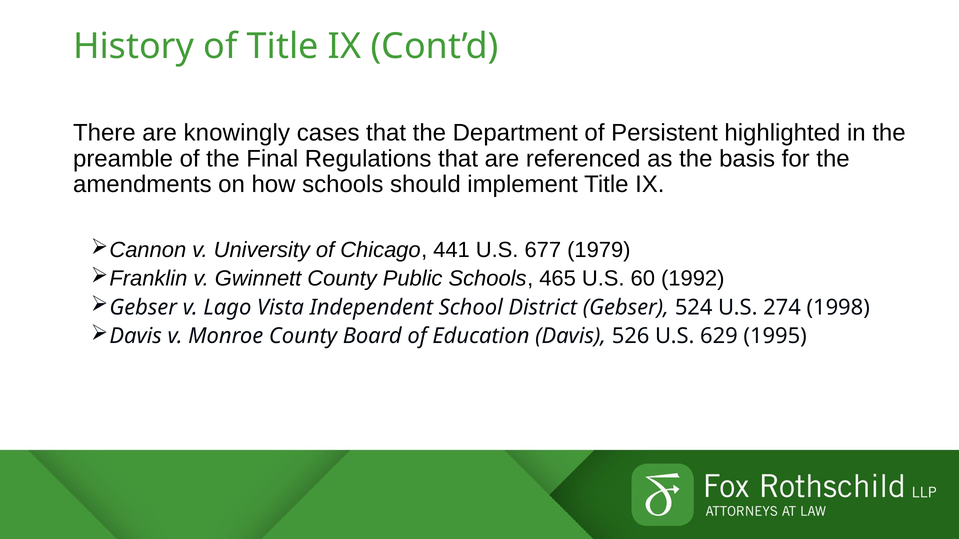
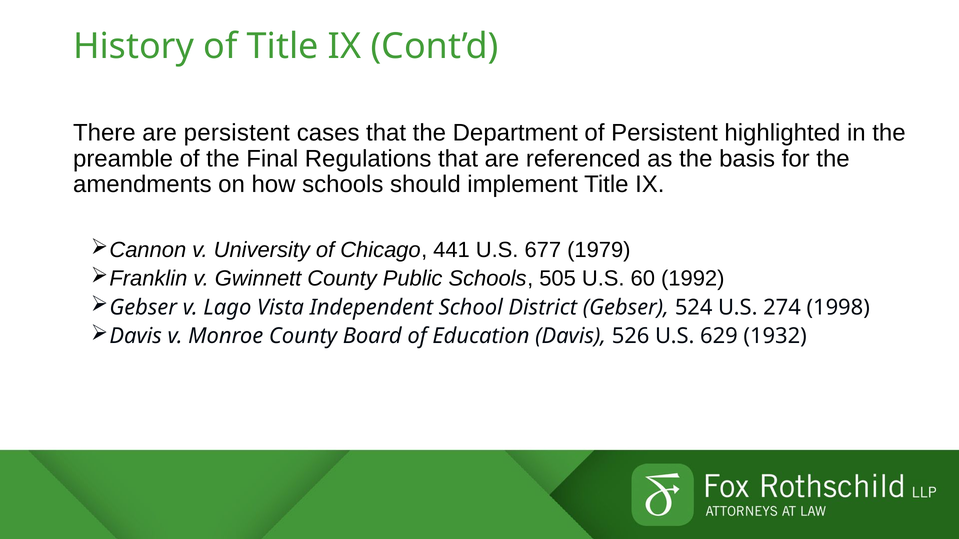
are knowingly: knowingly -> persistent (237, 133)
465: 465 -> 505 (558, 279)
1995: 1995 -> 1932 (775, 336)
